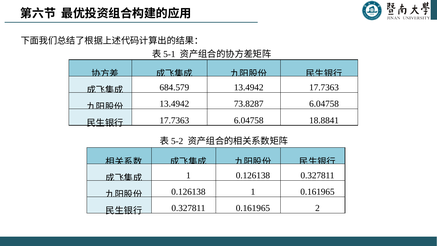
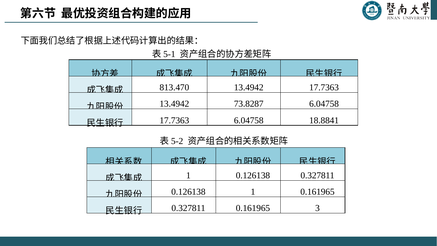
684.579: 684.579 -> 813.470 (174, 87)
2: 2 -> 3 (318, 208)
